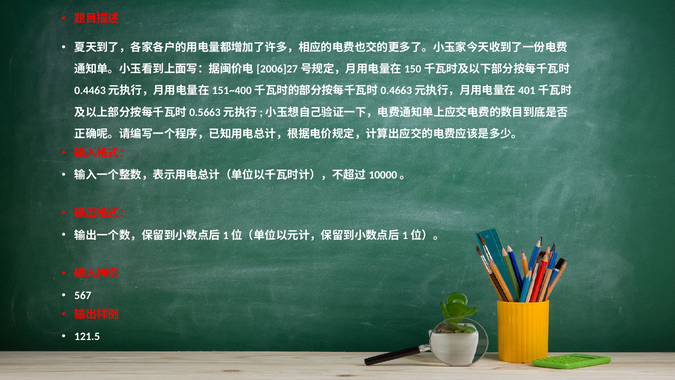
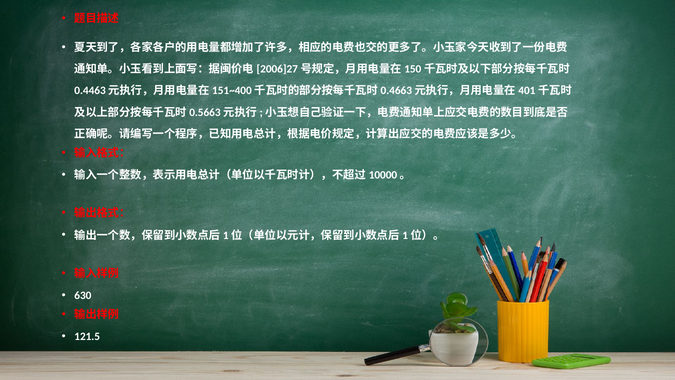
567: 567 -> 630 (83, 295)
